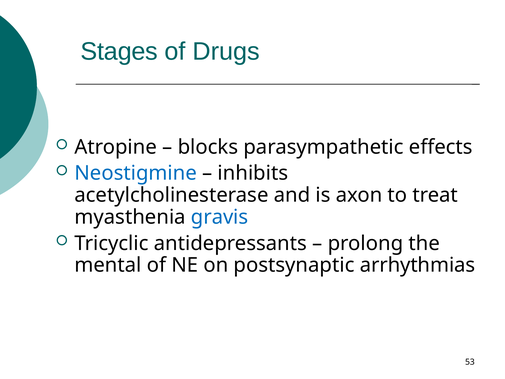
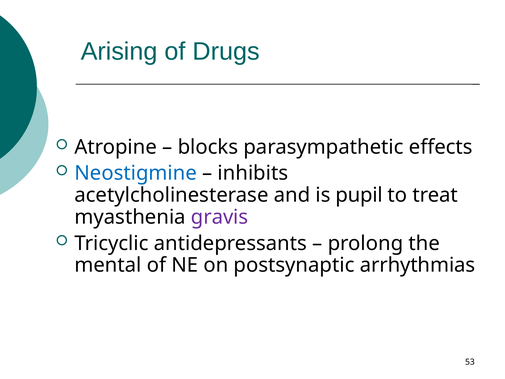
Stages: Stages -> Arising (119, 51)
axon: axon -> pupil (359, 195)
gravis colour: blue -> purple (220, 217)
